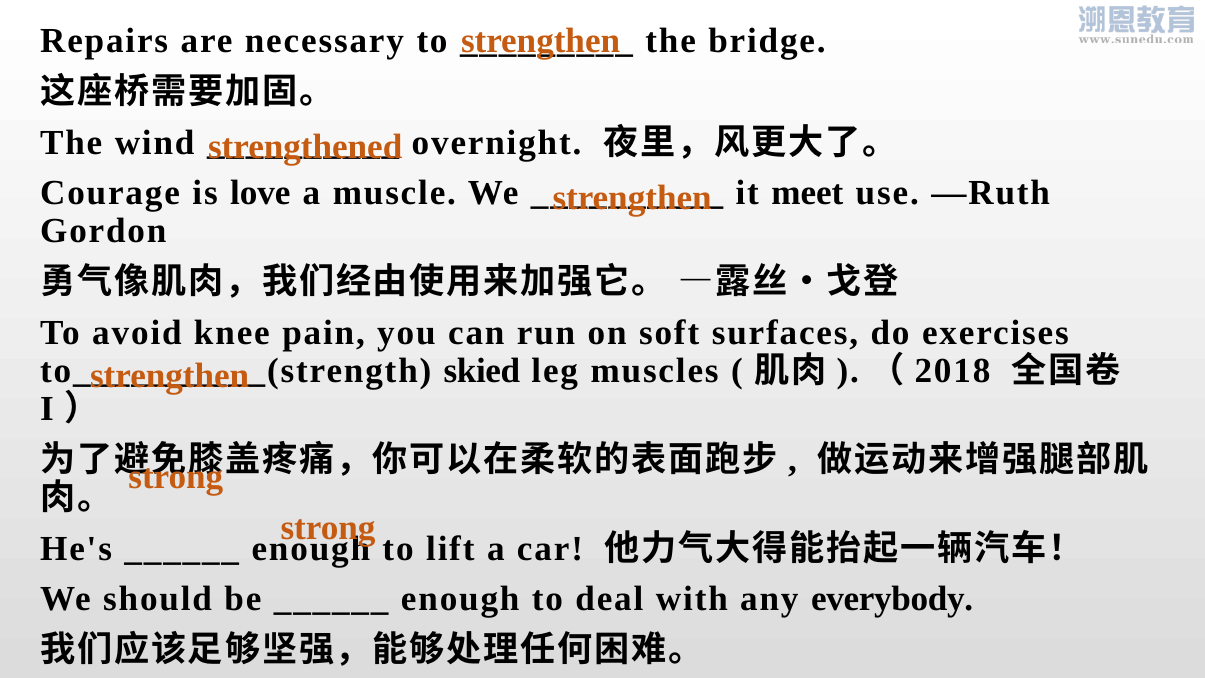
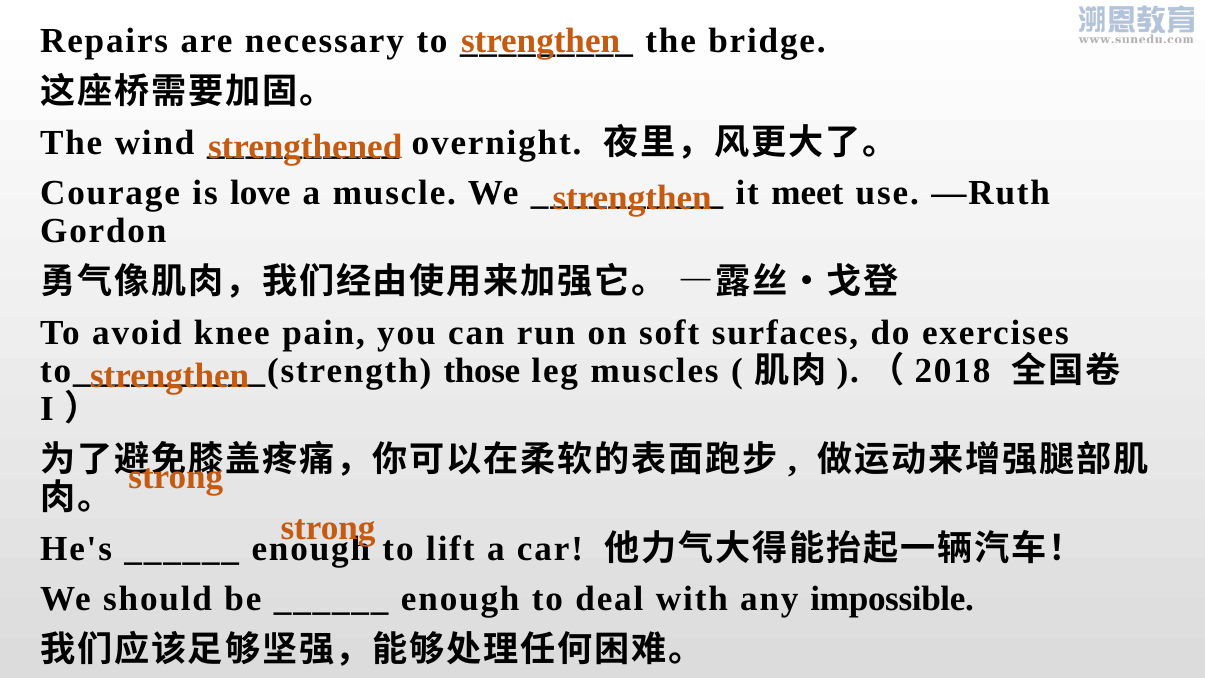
skied: skied -> those (482, 371)
everybody: everybody -> impossible (892, 599)
